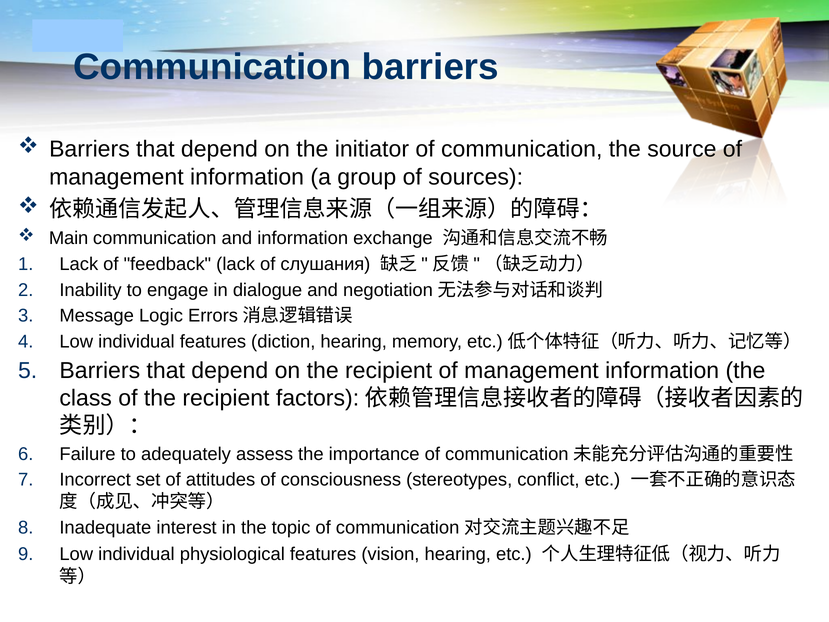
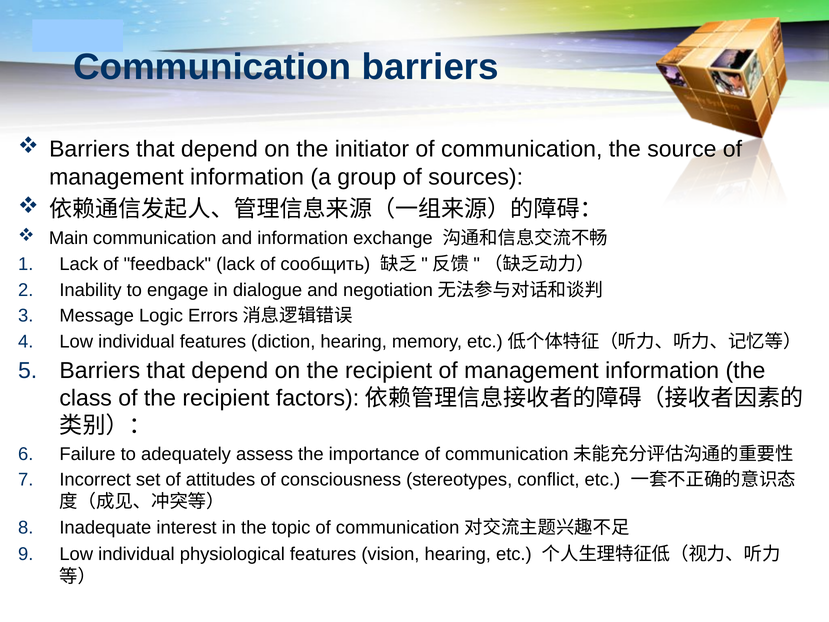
слушания: слушания -> сообщить (325, 264)
